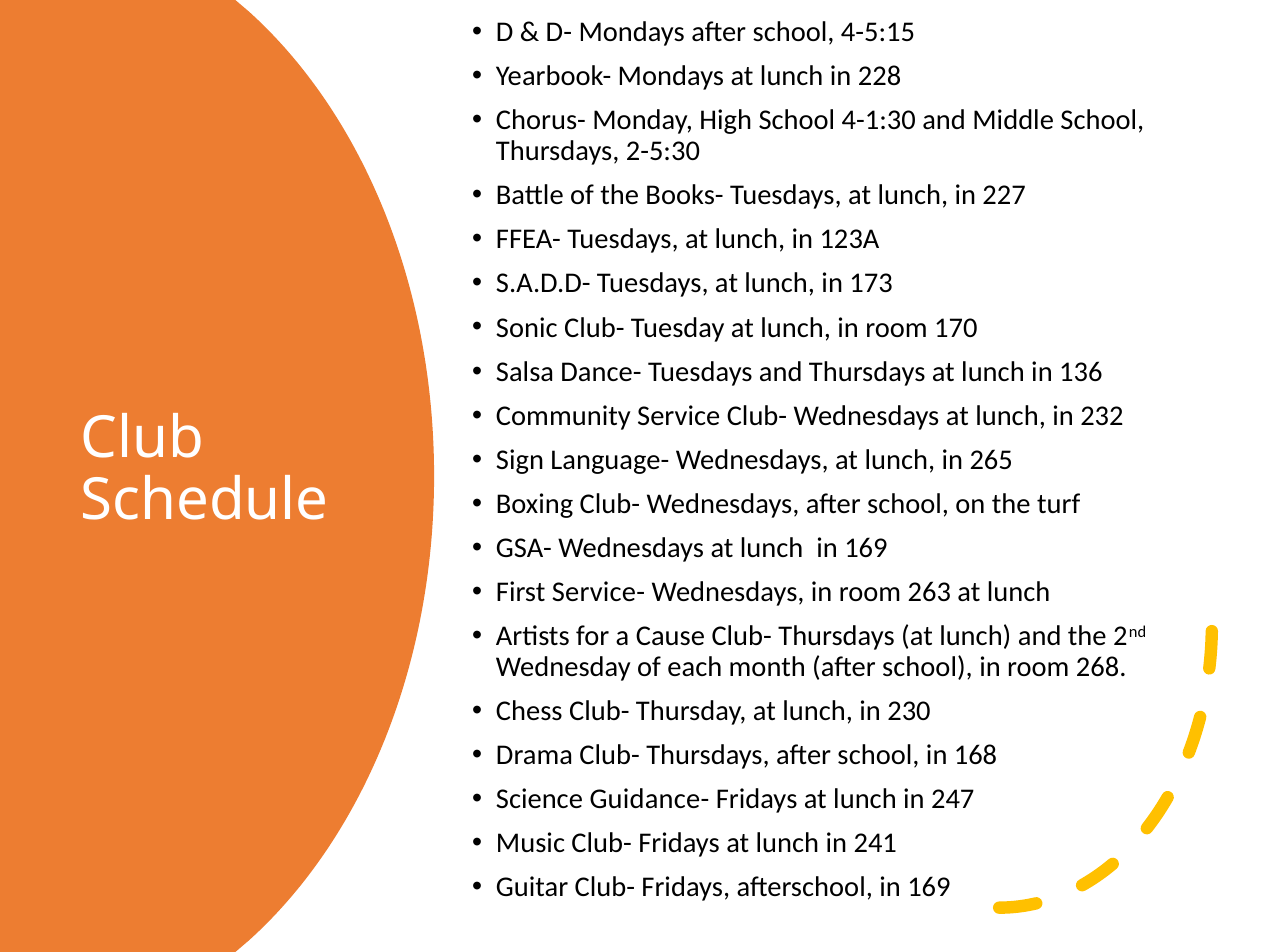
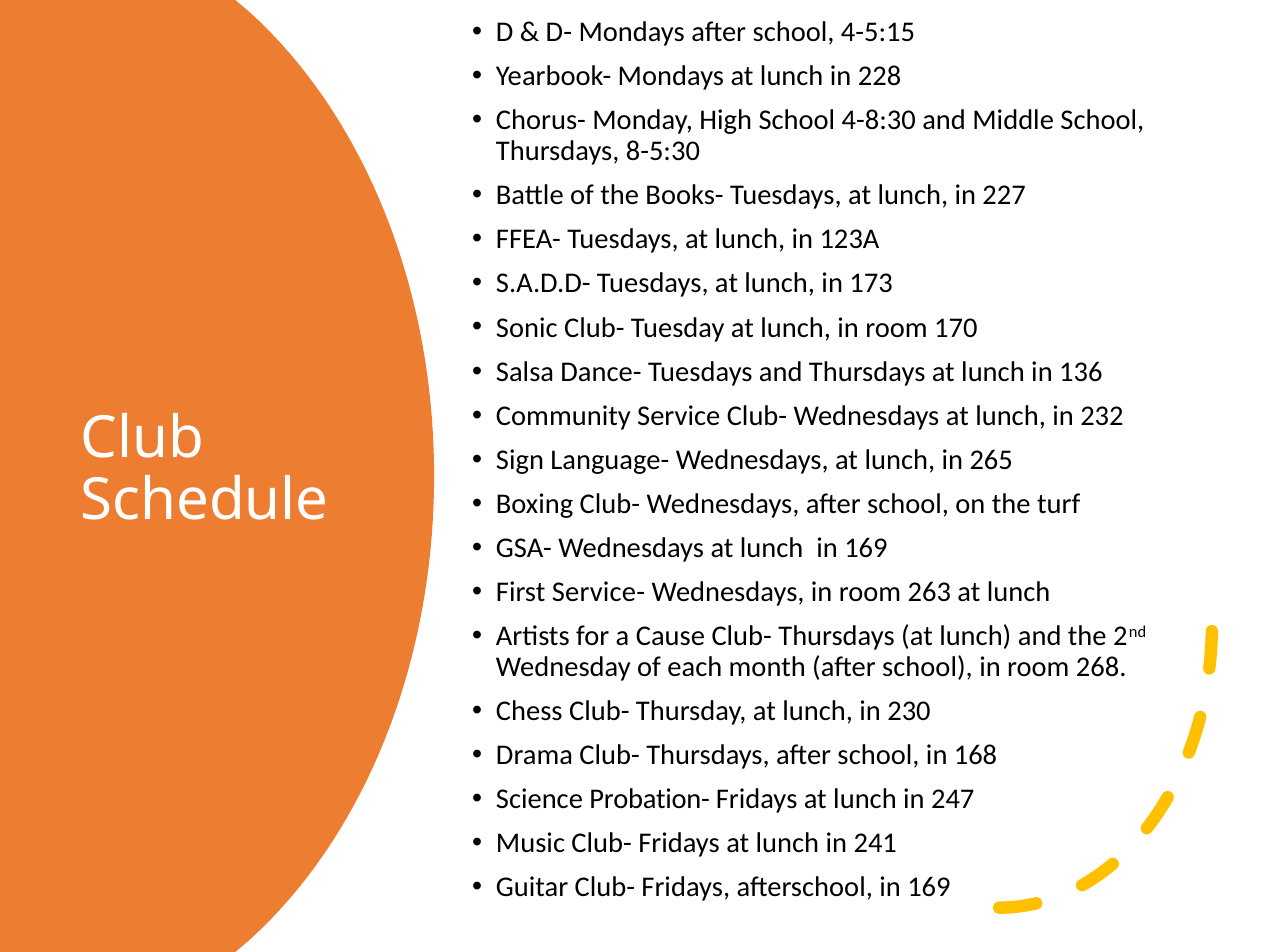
4-1:30: 4-1:30 -> 4-8:30 (879, 121)
2-5:30: 2-5:30 -> 8-5:30 (663, 151)
Guidance-: Guidance- -> Probation- (650, 800)
